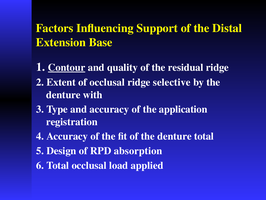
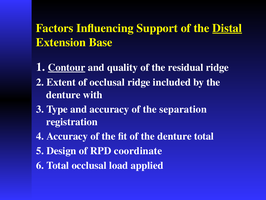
Distal underline: none -> present (227, 28)
selective: selective -> included (172, 82)
application: application -> separation (183, 109)
absorption: absorption -> coordinate (138, 150)
